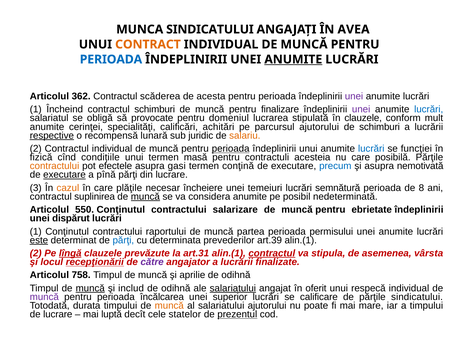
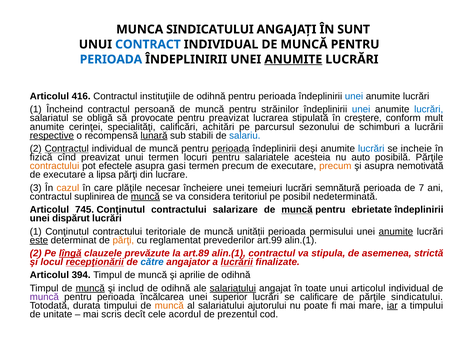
AVEA: AVEA -> SUNT (354, 29)
CONTRACT colour: orange -> blue (148, 44)
362: 362 -> 416 (81, 96)
scăderea: scăderea -> instituţiile (160, 96)
acesta: acesta -> odihnă (211, 96)
unei colour: purple -> blue (354, 96)
contractul schimburi: schimburi -> persoană (155, 109)
finalizare: finalizare -> străinilor (280, 109)
unei colour: purple -> blue (361, 109)
pentru domeniul: domeniul -> preavizat (229, 118)
în clauzele: clauzele -> creștere (363, 118)
parcursul ajutorului: ajutorului -> sezonului (319, 127)
lunară underline: none -> present (154, 135)
juridic: juridic -> stabili (201, 135)
salariu colour: orange -> blue (245, 135)
Contractul underline: none -> present (67, 149)
îndeplinirii unui: unui -> deși (308, 149)
funcţiei: funcţiei -> incheie (416, 149)
cînd condițiile: condițiile -> preavizat (101, 157)
masă: masă -> locuri (196, 157)
contractuli: contractuli -> salariatele (267, 157)
nu care: care -> auto (361, 157)
termen conţină: conţină -> precum (238, 166)
precum colour: blue -> orange (335, 166)
executare underline: present -> none (64, 175)
pînă: pînă -> lipsa (106, 175)
8: 8 -> 7 (421, 188)
considera anumite: anumite -> teritoriul (250, 196)
550: 550 -> 745 (85, 210)
muncă underline: none -> present (297, 210)
raportului: raportului -> teritoriale (166, 231)
partea: partea -> unității (251, 231)
anumite underline: none -> present (396, 231)
părţi colour: blue -> orange (123, 240)
determinata: determinata -> reglamentat (175, 240)
art.39: art.39 -> art.99 (270, 240)
art.31: art.31 -> art.89 (196, 253)
contractul underline: present -> none (272, 253)
vârsta: vârsta -> strictă (429, 253)
către colour: purple -> blue (152, 262)
lucrării underline: none -> present (237, 262)
758: 758 -> 394 (81, 275)
oferit: oferit -> toate (316, 288)
unui respecă: respecă -> articolul (368, 288)
iar underline: none -> present (392, 305)
de lucrare: lucrare -> unitate (58, 314)
luptă: luptă -> scris (111, 314)
statelor: statelor -> acordul (185, 314)
prezentul underline: present -> none (237, 314)
